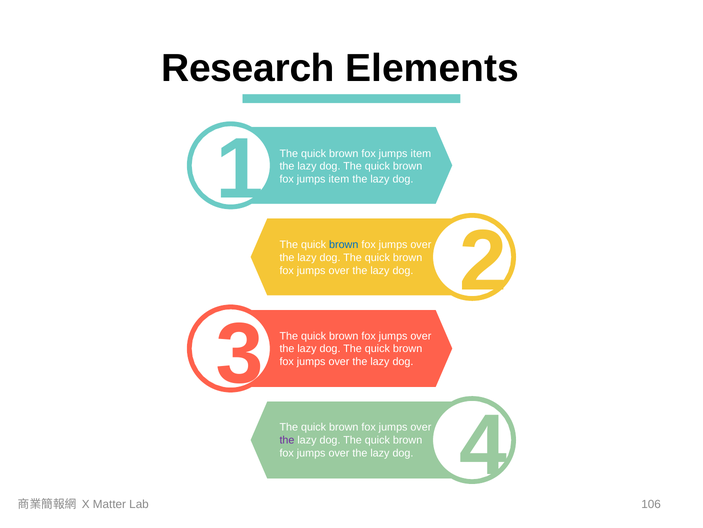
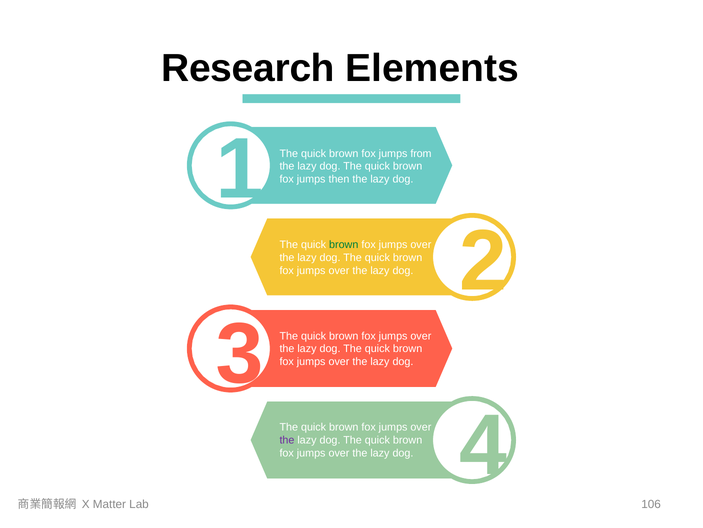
item: item -> from (421, 153)
item: item -> then (339, 179)
brown colour: blue -> green (344, 244)
